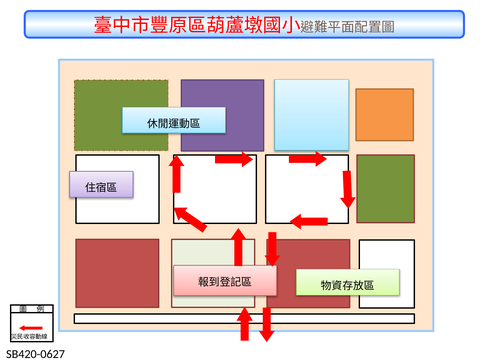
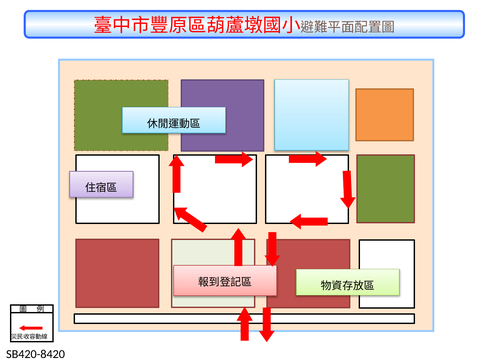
SB420-0627: SB420-0627 -> SB420-8420 (36, 354)
